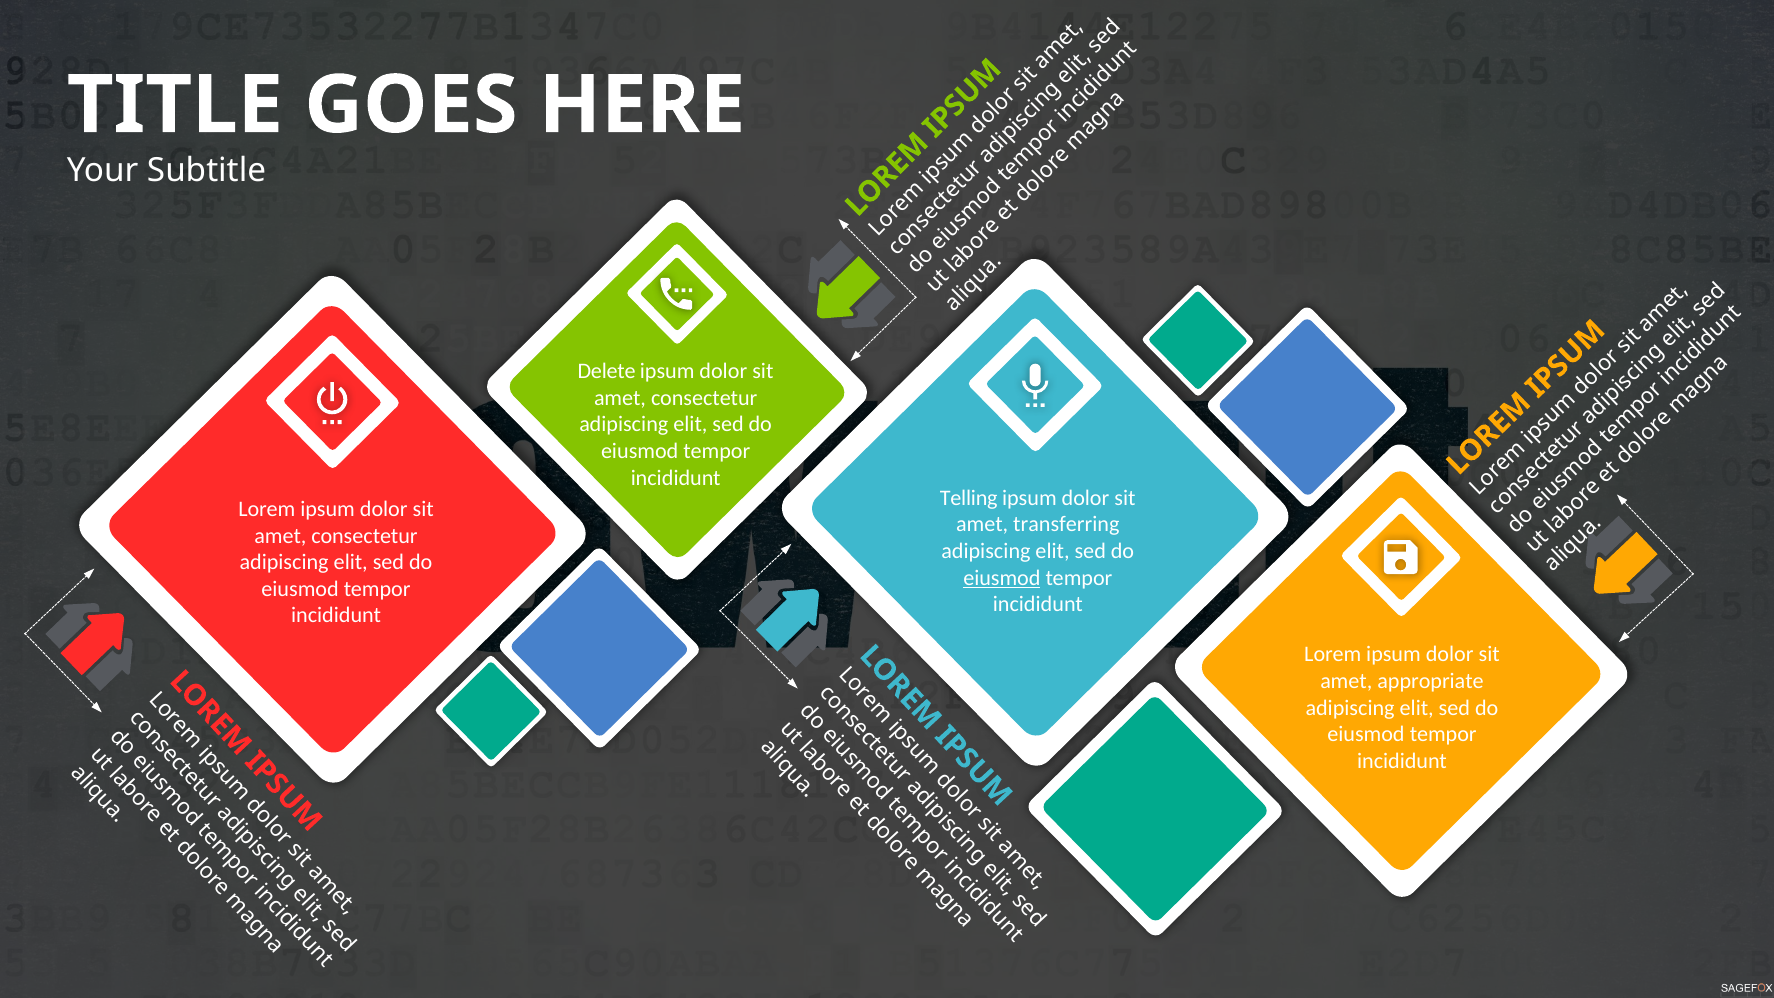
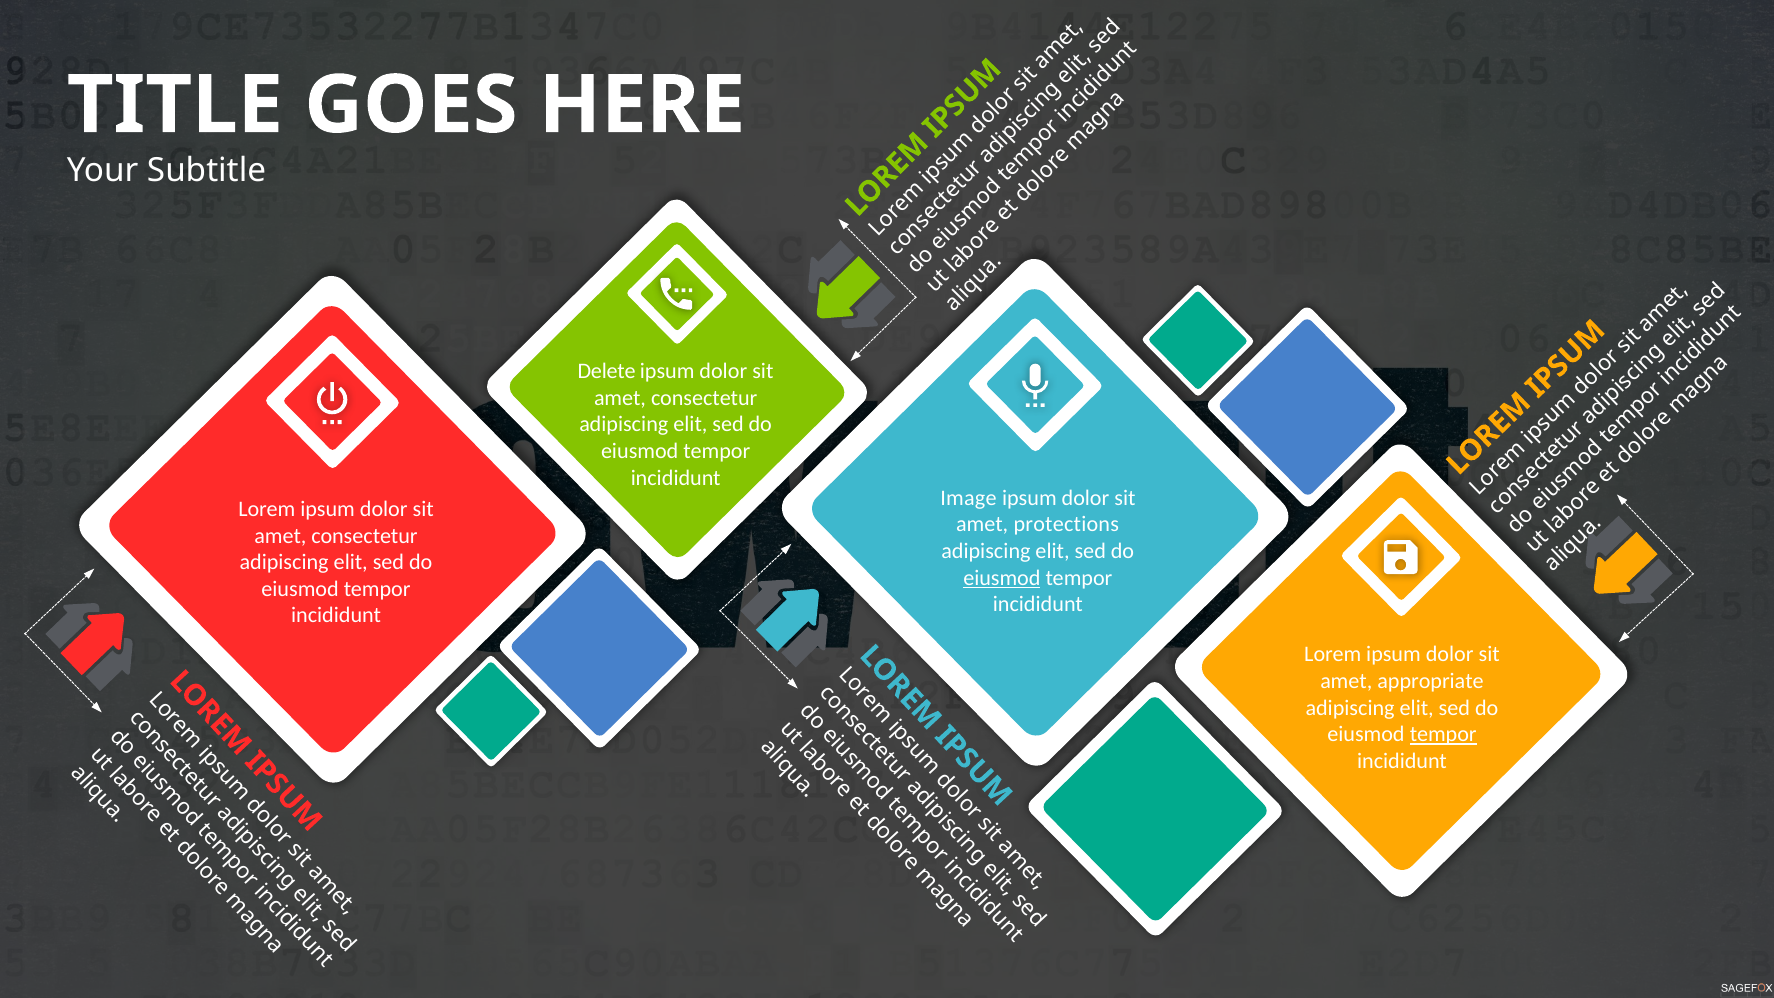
Telling: Telling -> Image (969, 498)
transferring: transferring -> protections (1066, 524)
tempor underline: none -> present (1443, 734)
